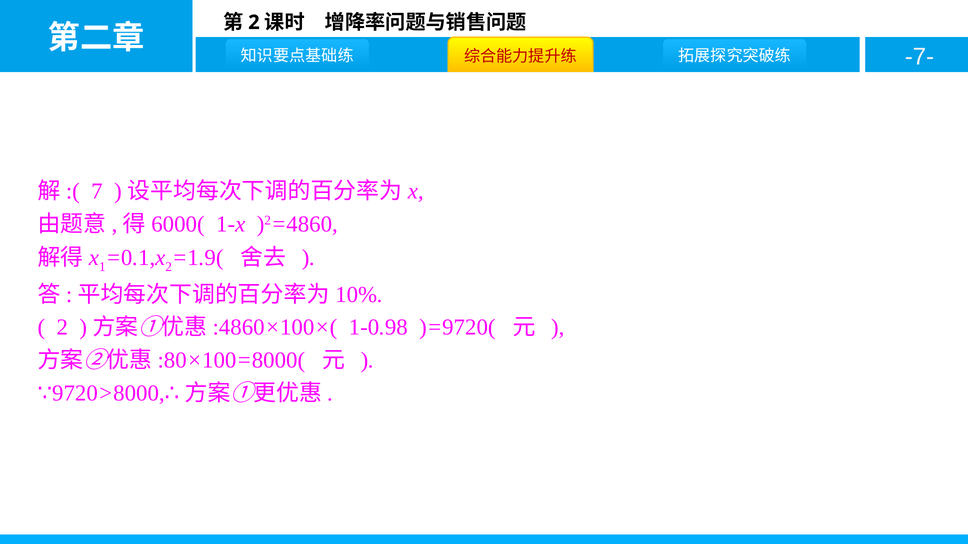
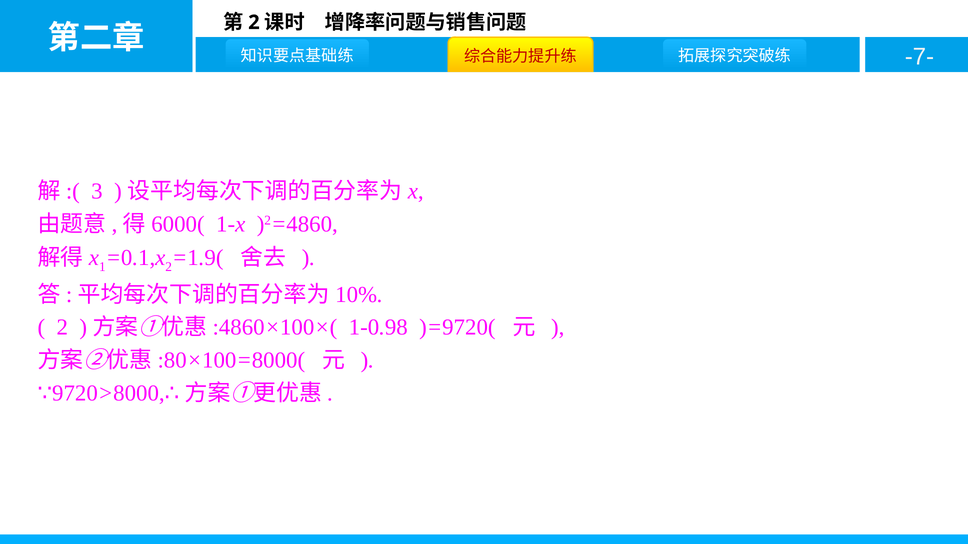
7: 7 -> 3 (97, 191)
